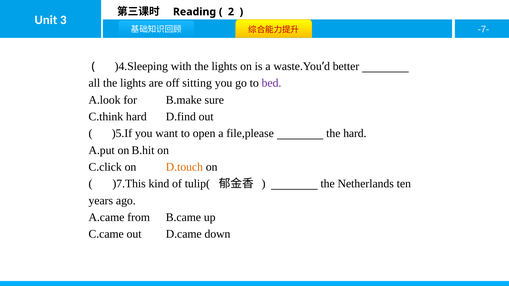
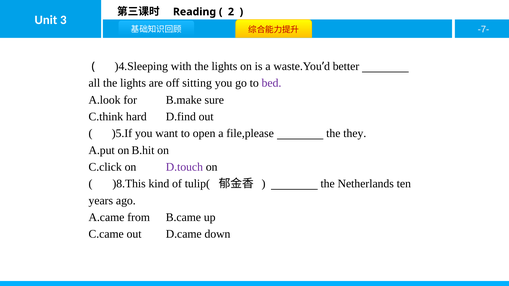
the hard: hard -> they (355, 134)
D.touch colour: orange -> purple (184, 167)
)7.This: )7.This -> )8.This (129, 184)
